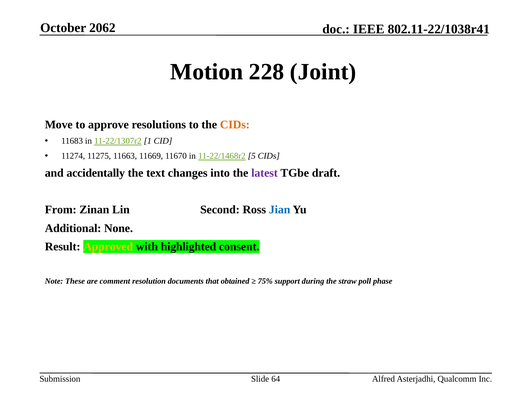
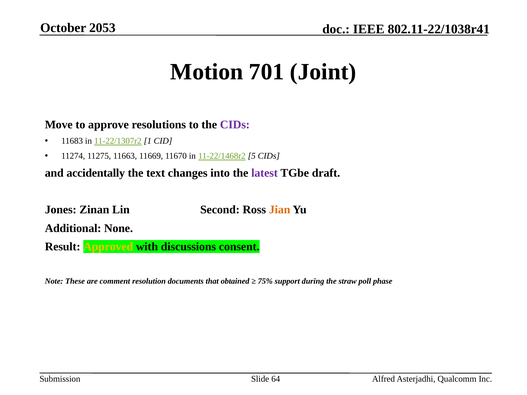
2062: 2062 -> 2053 (102, 28)
228: 228 -> 701 (267, 72)
CIDs colour: orange -> purple (235, 125)
From: From -> Jones (61, 210)
Jian colour: blue -> orange (280, 210)
highlighted: highlighted -> discussions (188, 247)
